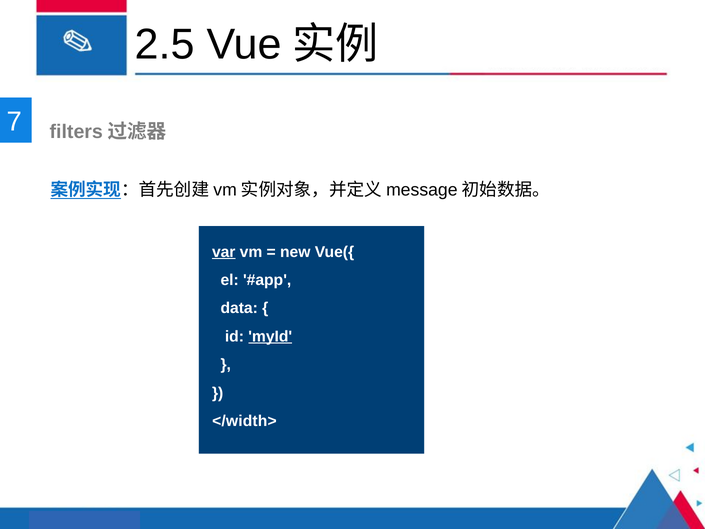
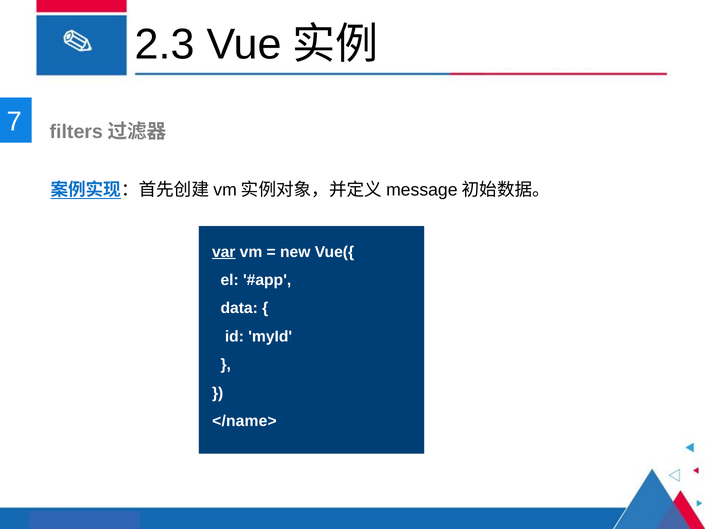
2.5: 2.5 -> 2.3 (165, 44)
myId underline: present -> none (270, 336)
</width>: </width> -> </name> (244, 421)
